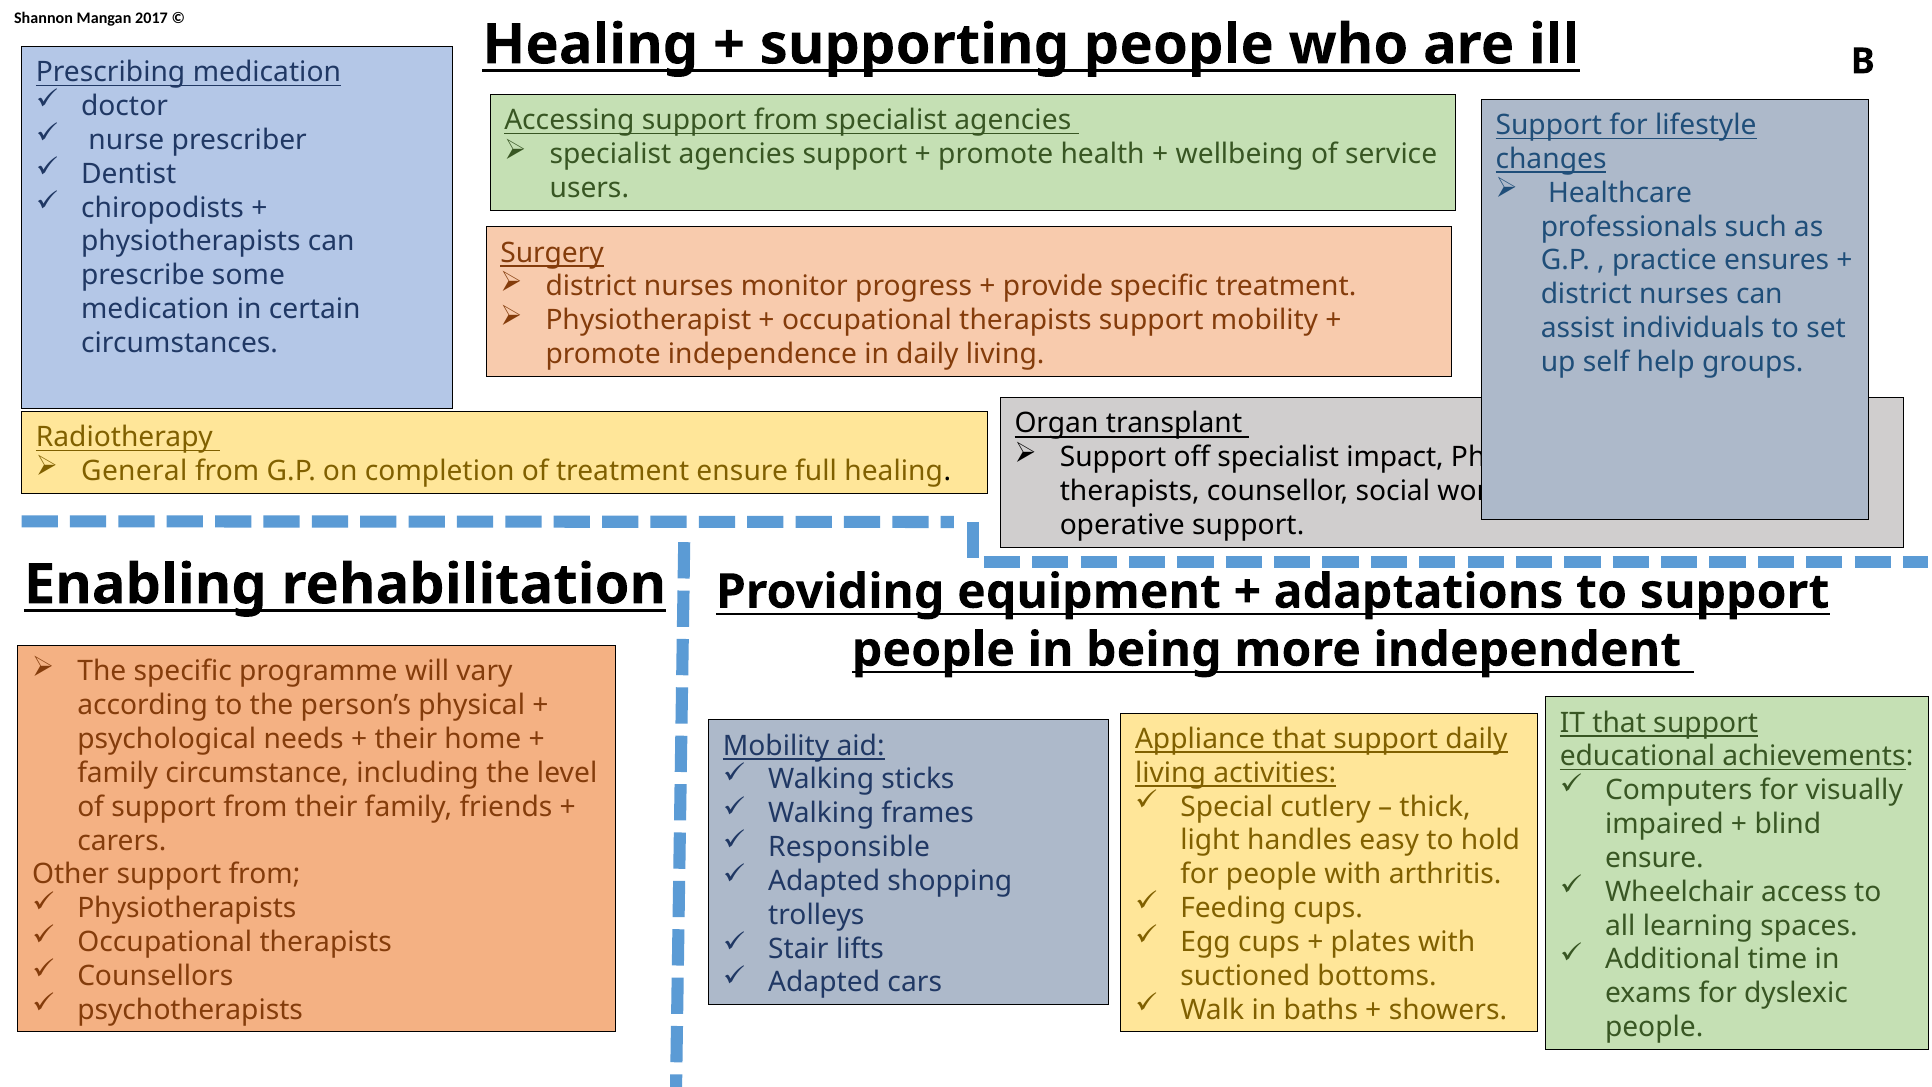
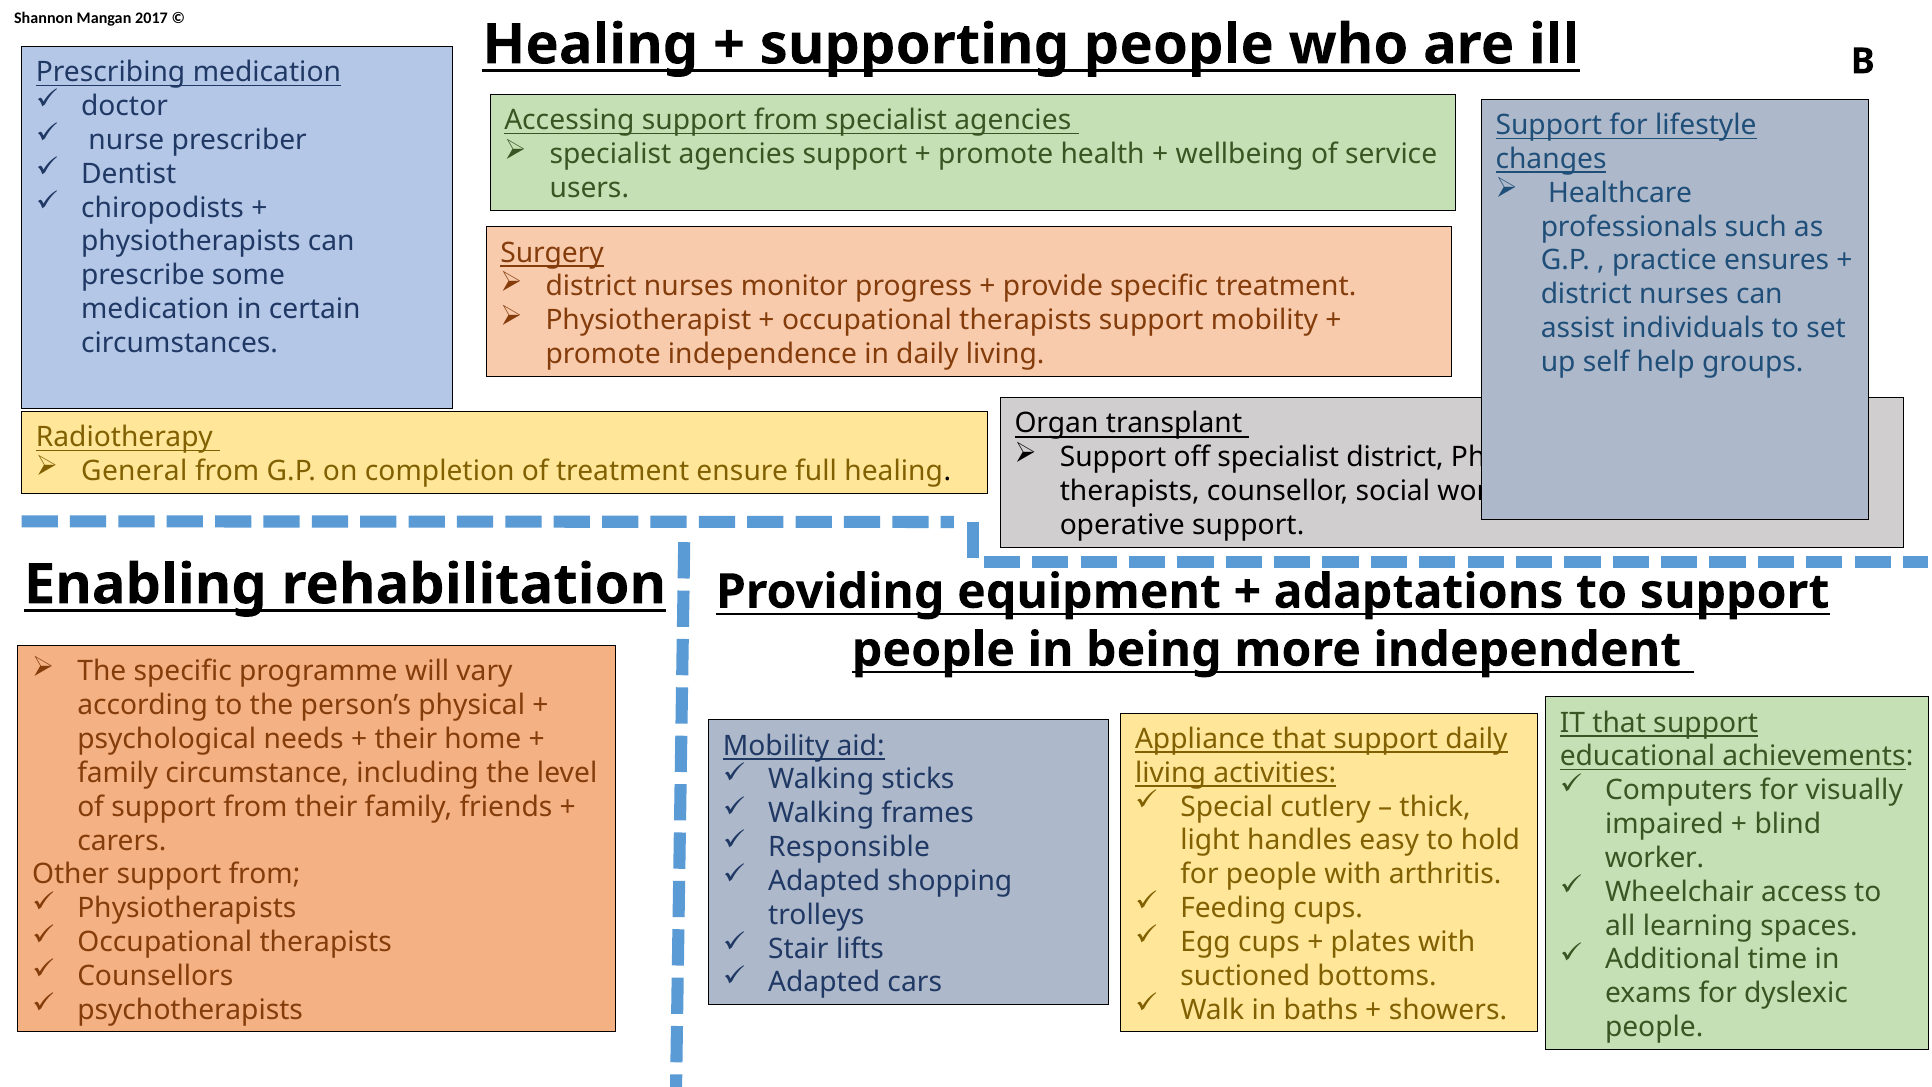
specialist impact: impact -> district (1395, 457)
ensure: ensure -> worker (1654, 858)
